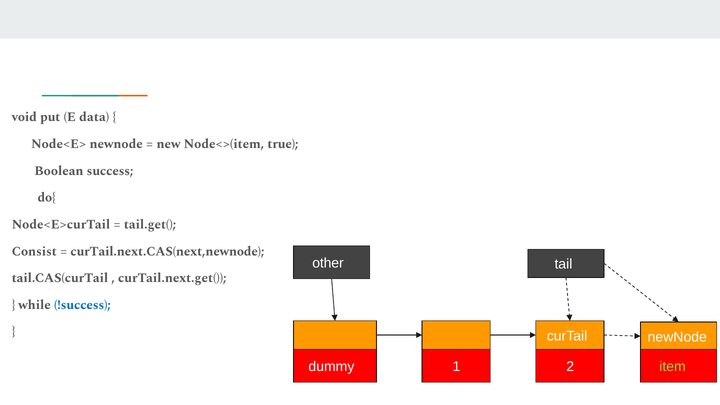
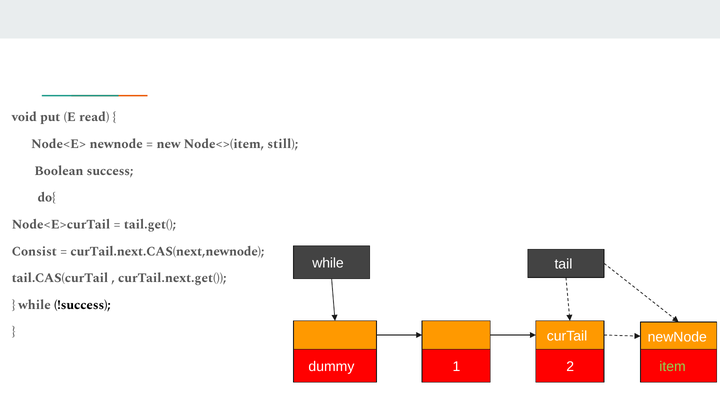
data: data -> read (94, 117)
true: true -> still (283, 144)
other: other -> while (328, 263)
!success colour: blue -> black (82, 305)
